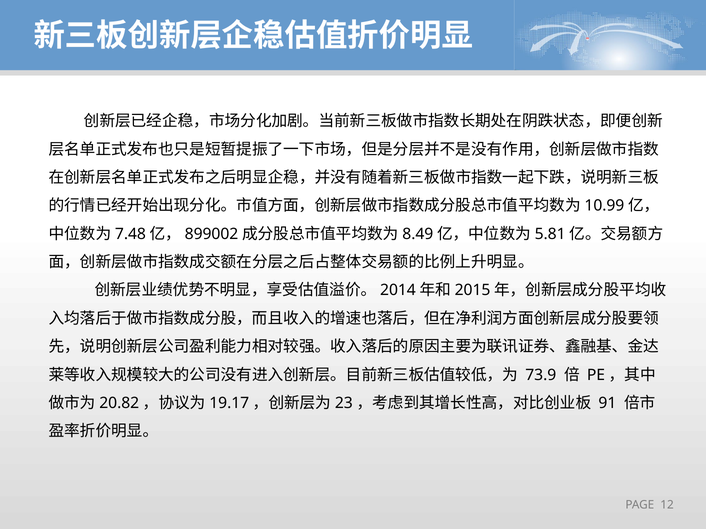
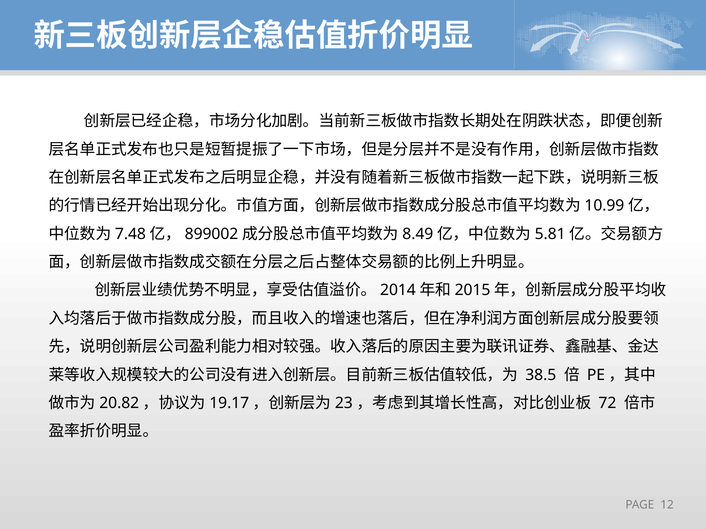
73.9: 73.9 -> 38.5 (541, 375)
91: 91 -> 72 (607, 403)
